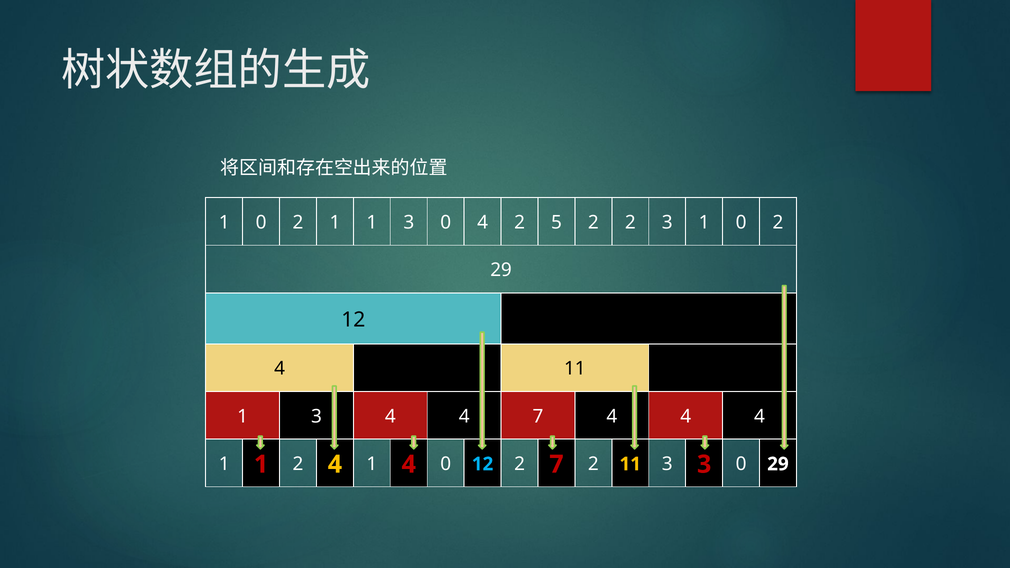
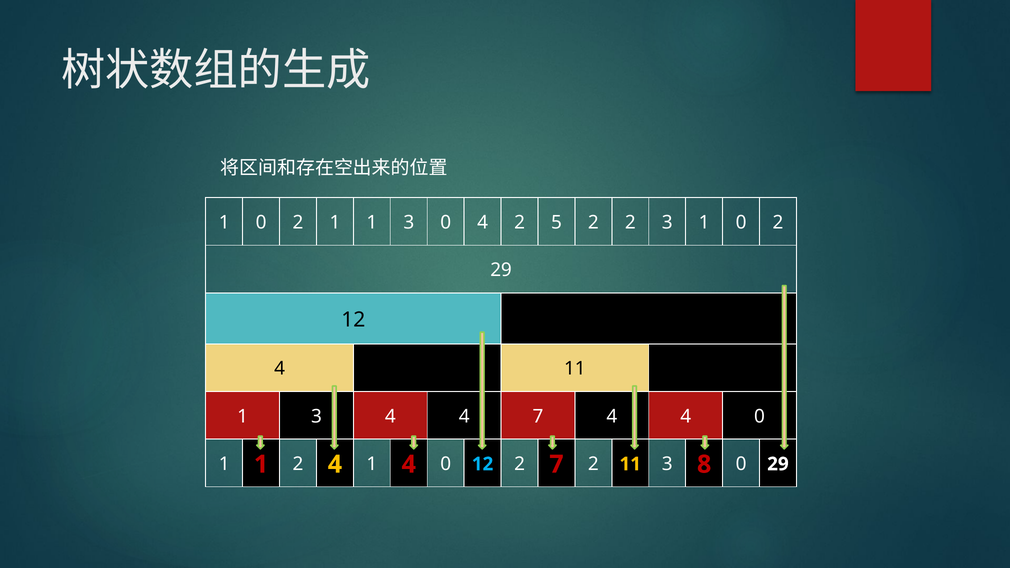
4 4 4: 4 -> 0 (760, 416)
3 3: 3 -> 8 (704, 465)
